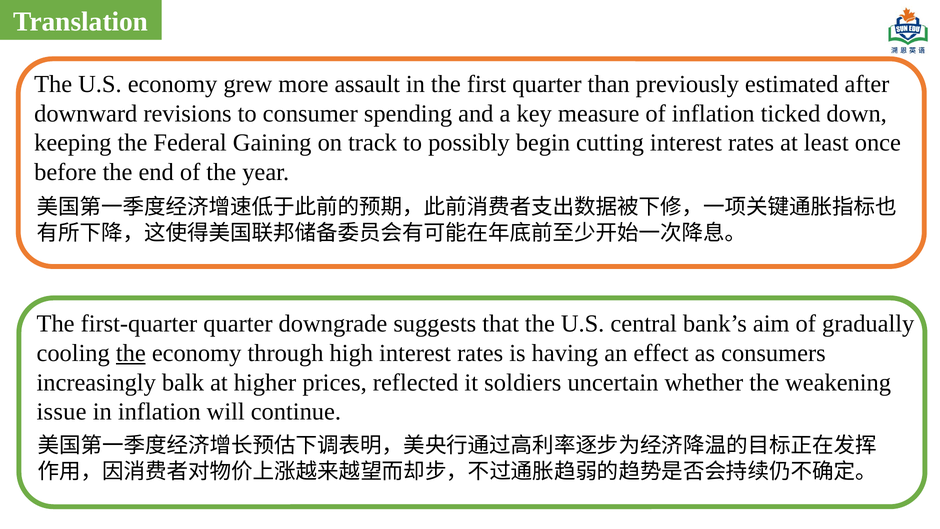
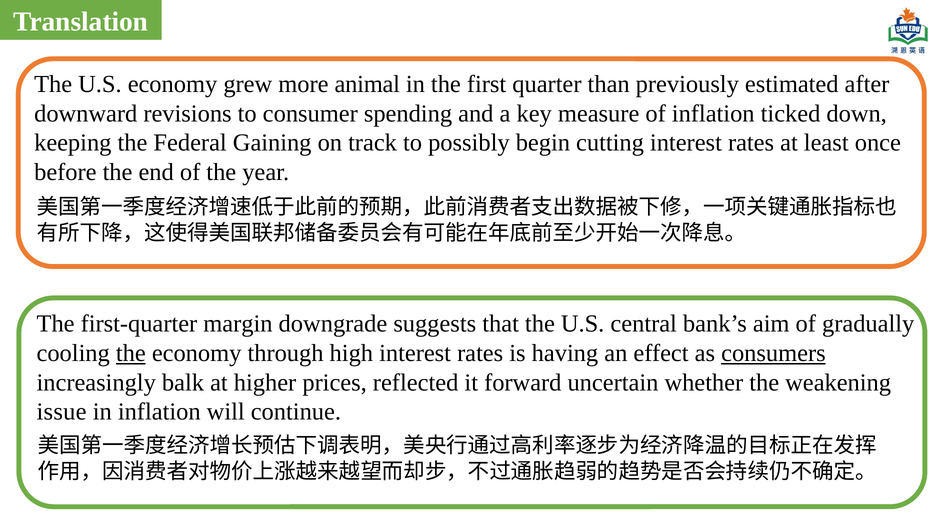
assault: assault -> animal (367, 84)
first-quarter quarter: quarter -> margin (238, 324)
consumers underline: none -> present (773, 353)
soldiers: soldiers -> forward (523, 382)
